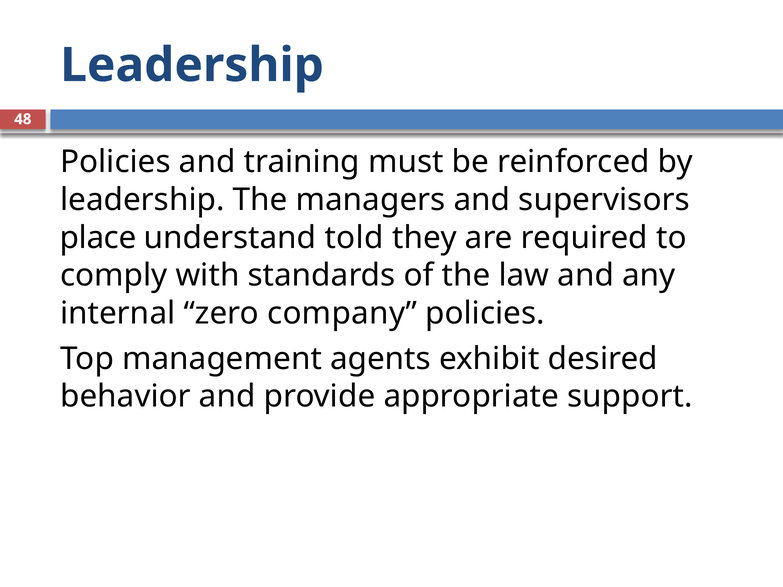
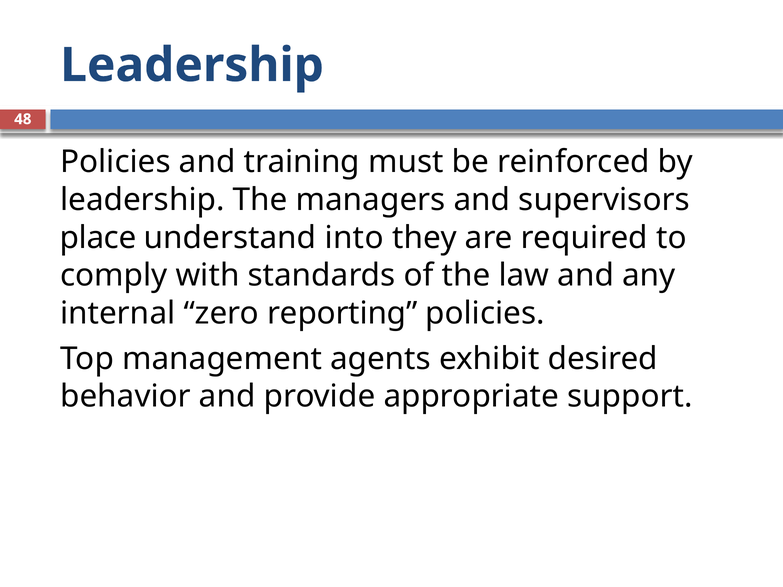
told: told -> into (354, 238)
company: company -> reporting (342, 313)
